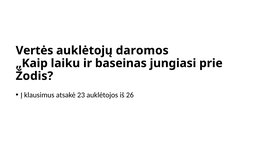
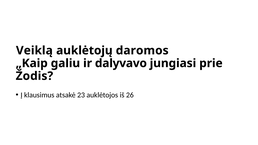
Vertės: Vertės -> Veiklą (34, 51)
laiku: laiku -> galiu (65, 63)
baseinas: baseinas -> dalyvavo (121, 63)
